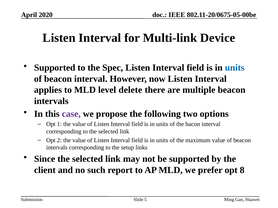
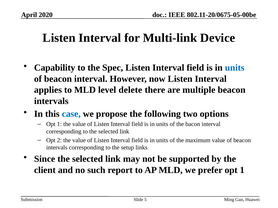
Supported: Supported -> Capability (55, 68)
case colour: purple -> blue (71, 114)
prefer opt 8: 8 -> 1 (242, 170)
